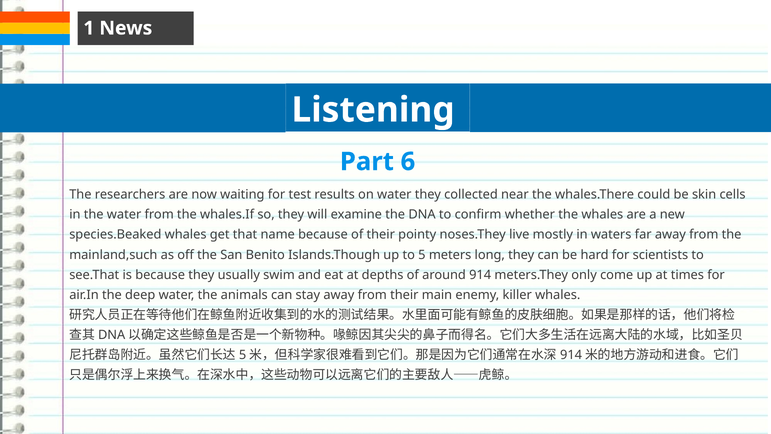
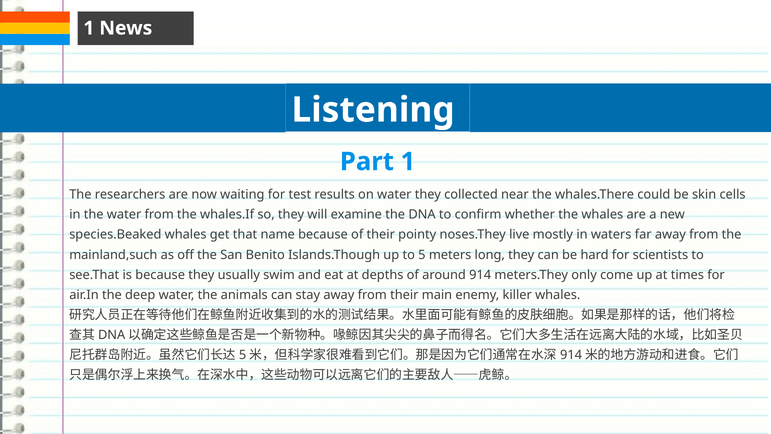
Part 6: 6 -> 1 (408, 162)
